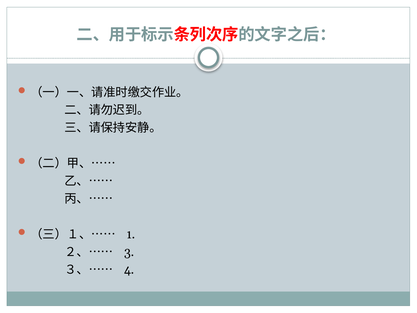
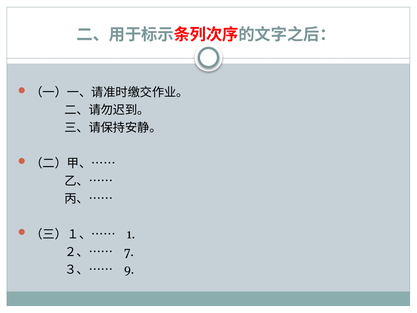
3: 3 -> 7 (129, 252)
4: 4 -> 9 (129, 270)
